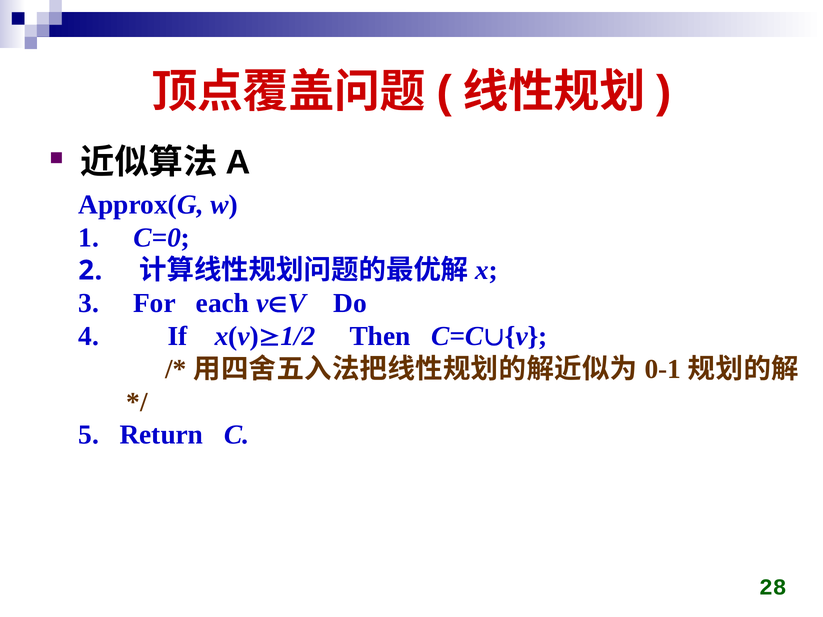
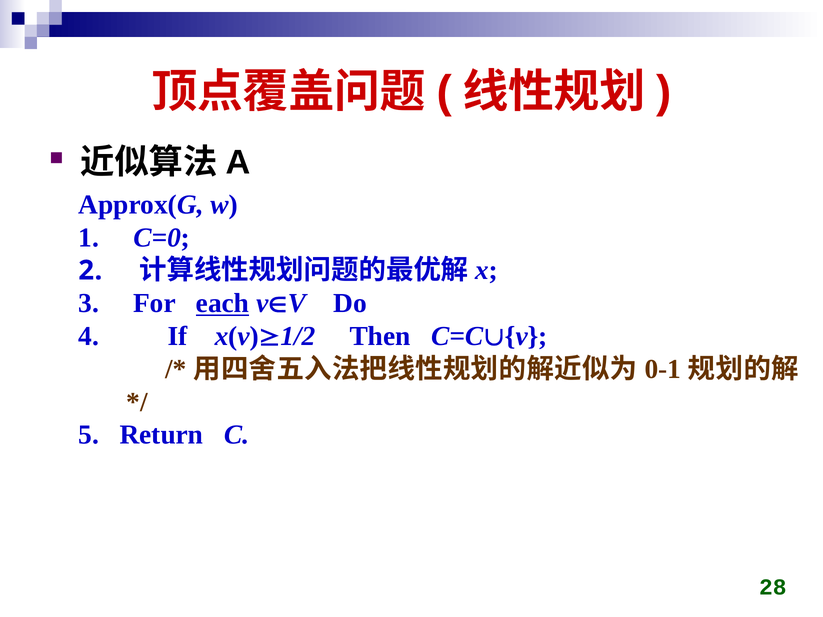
each underline: none -> present (223, 303)
